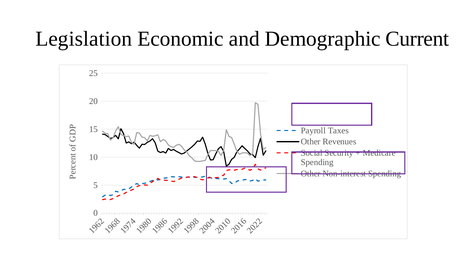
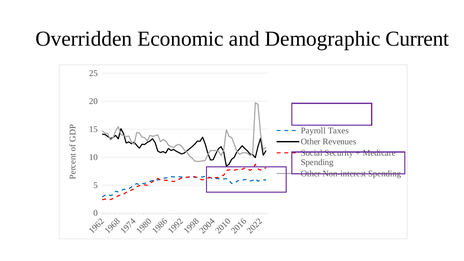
Legislation: Legislation -> Overridden (84, 39)
